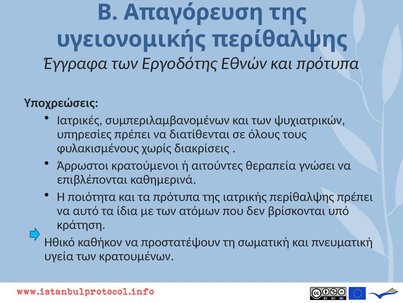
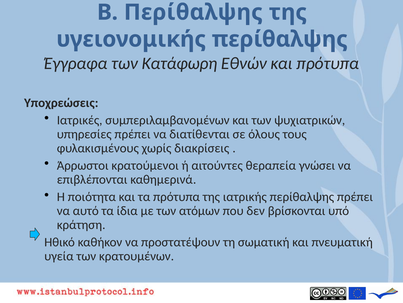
B Απαγόρευση: Απαγόρευση -> Περίθαλψης (193, 12)
Εργοδότης: Εργοδότης -> Κατάφωρη (179, 63)
